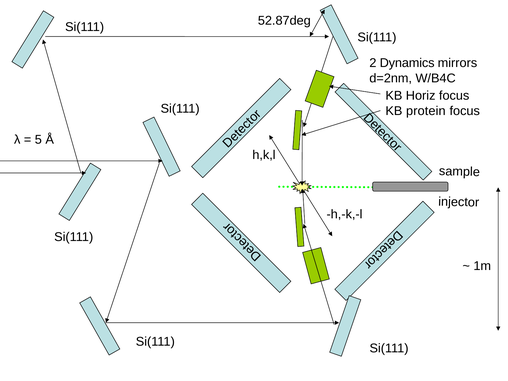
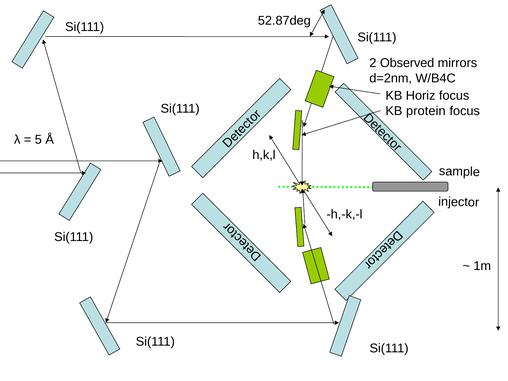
Dynamics: Dynamics -> Observed (407, 63)
